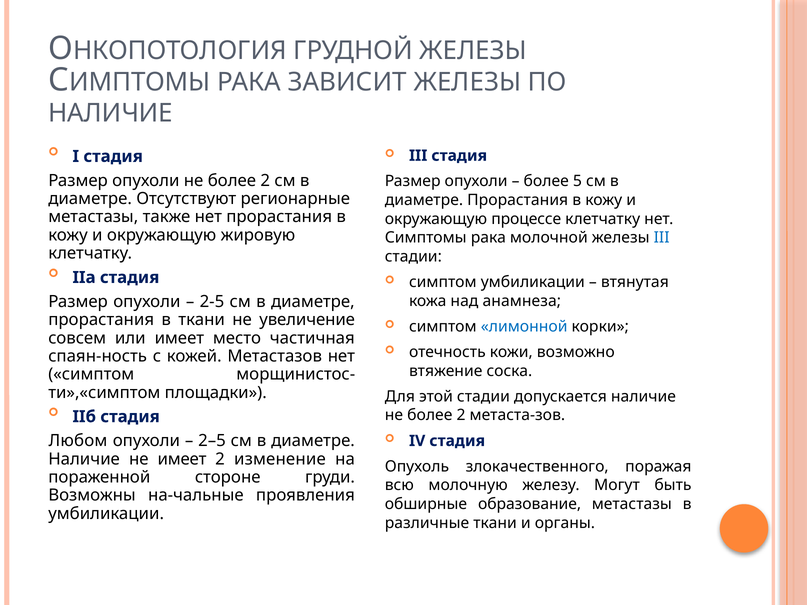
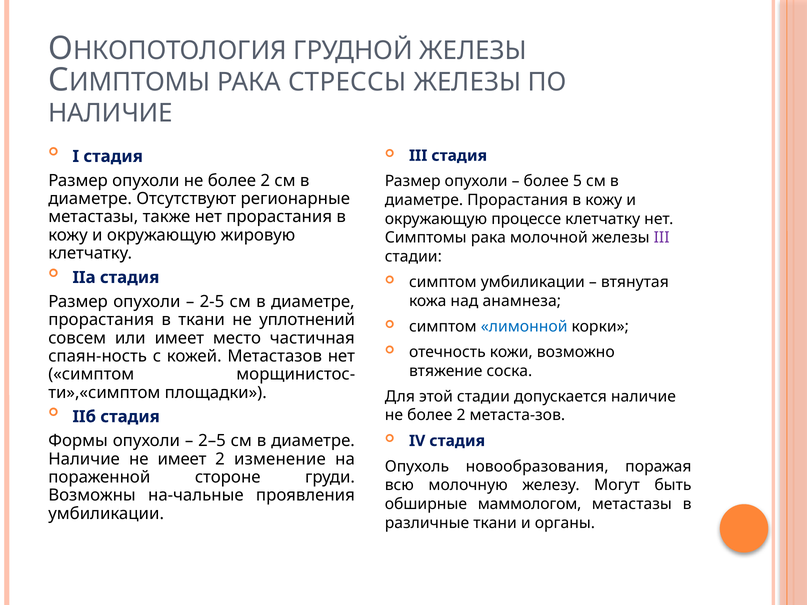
ЗАВИСИТ: ЗАВИСИТ -> СТРЕССЫ (347, 82)
III colour: blue -> purple (662, 238)
увеличение: увеличение -> уплотнений (307, 320)
Любом: Любом -> Формы (78, 441)
злокачественного: злокачественного -> новообразования (537, 467)
образование: образование -> маммологом (530, 504)
